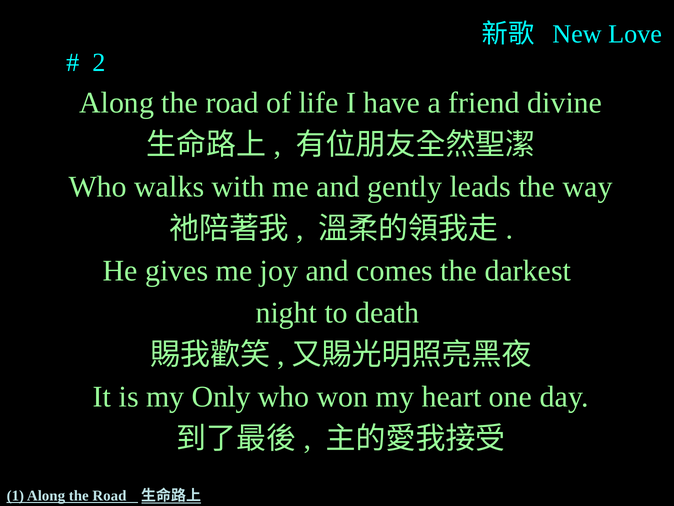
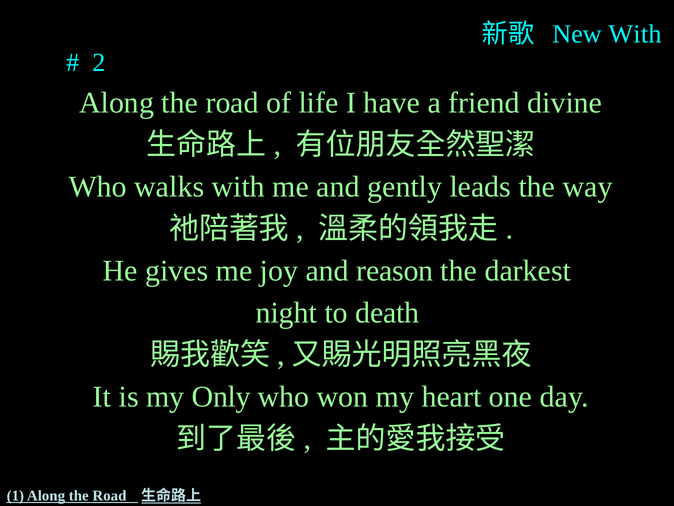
New Love: Love -> With (635, 34)
comes: comes -> reason (395, 271)
